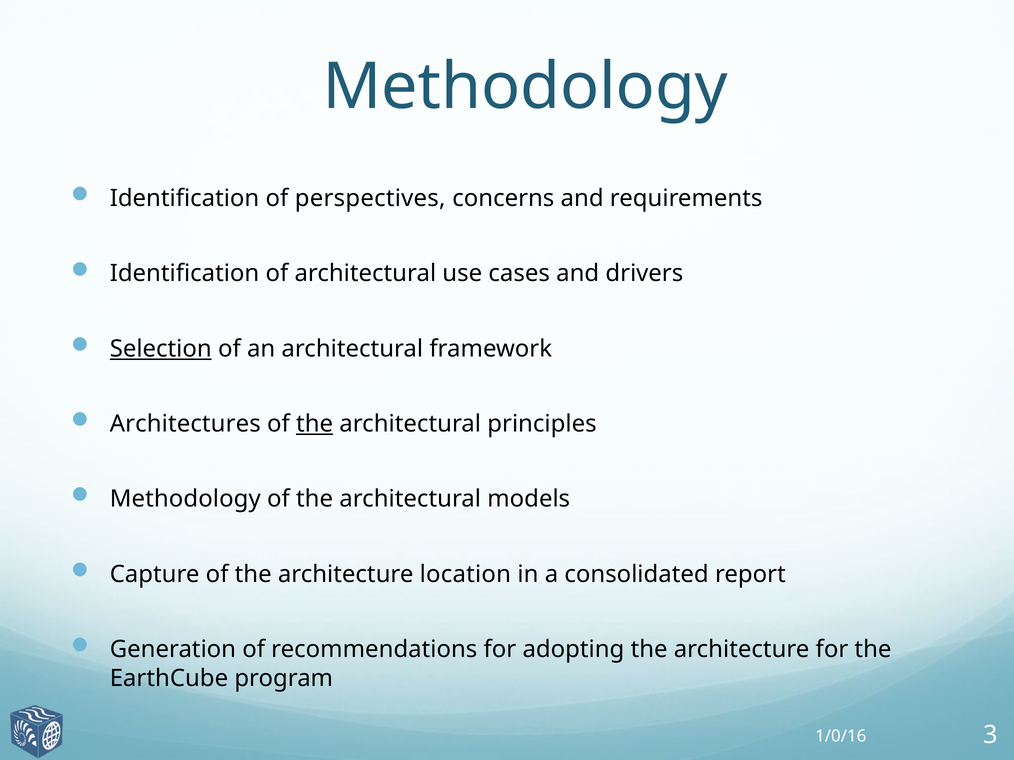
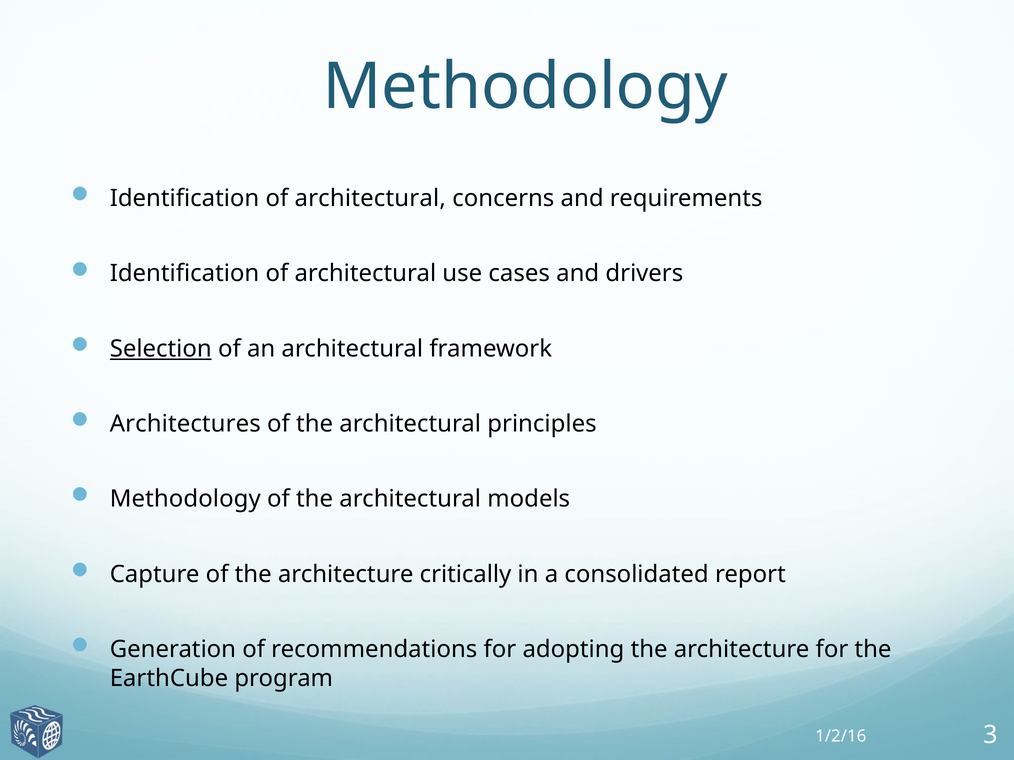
perspectives: perspectives -> architectural (370, 199)
the underline: present -> none (315, 424)
location: location -> critically (465, 575)
1/0/16: 1/0/16 -> 1/2/16 (841, 737)
